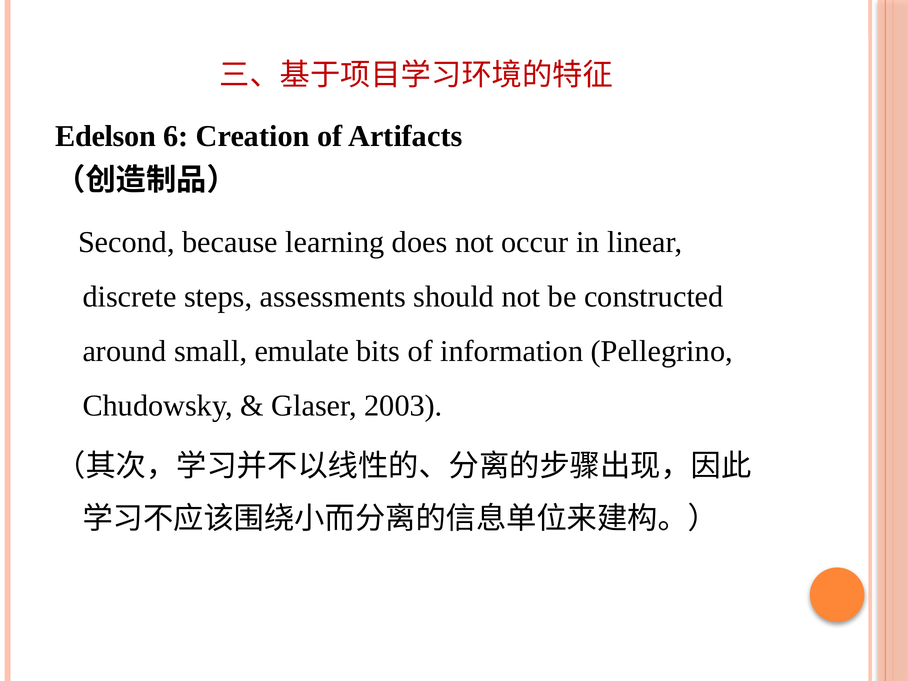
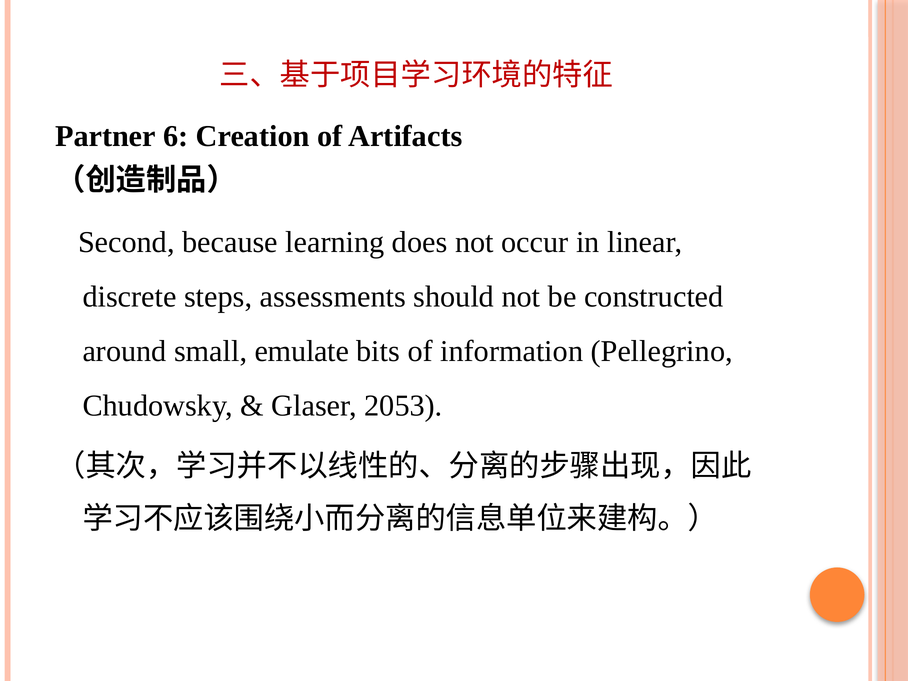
Edelson: Edelson -> Partner (105, 136)
2003: 2003 -> 2053 (403, 406)
